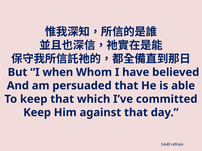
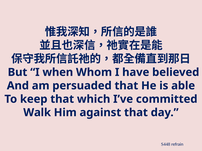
Keep: Keep -> Walk (37, 113)
